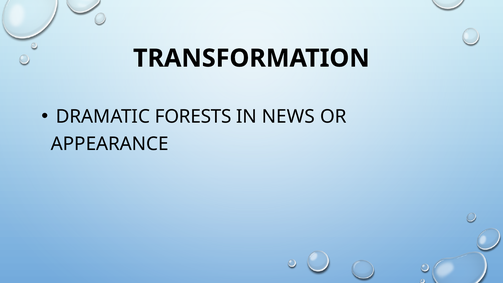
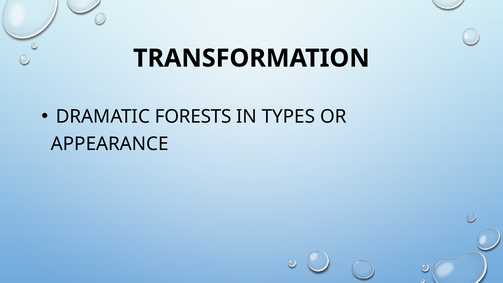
NEWS: NEWS -> TYPES (288, 117)
